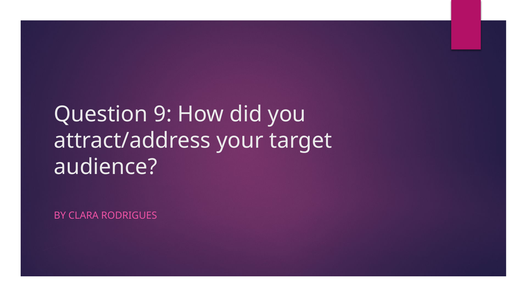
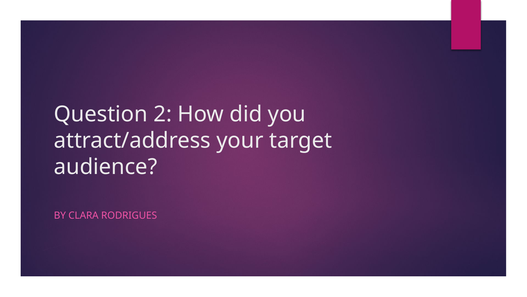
9: 9 -> 2 (163, 114)
